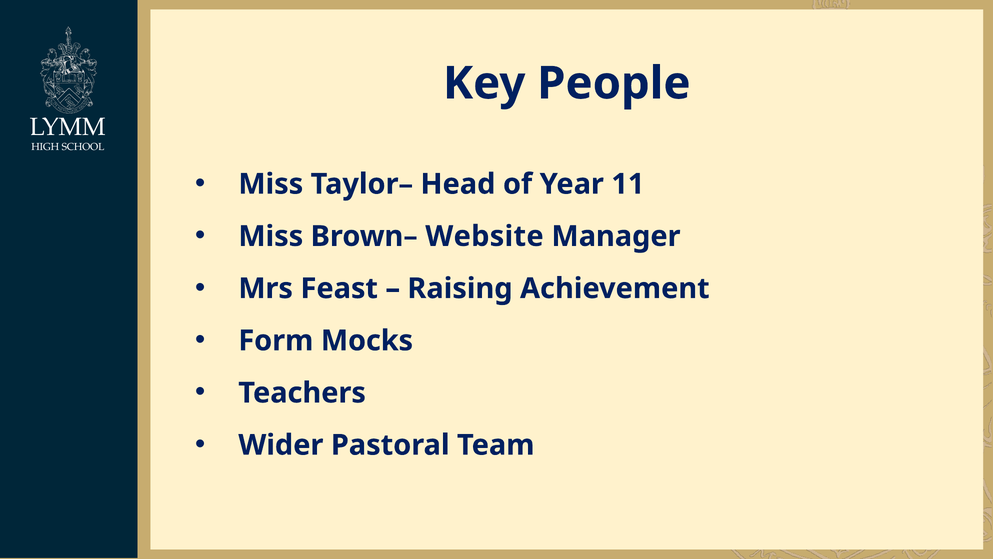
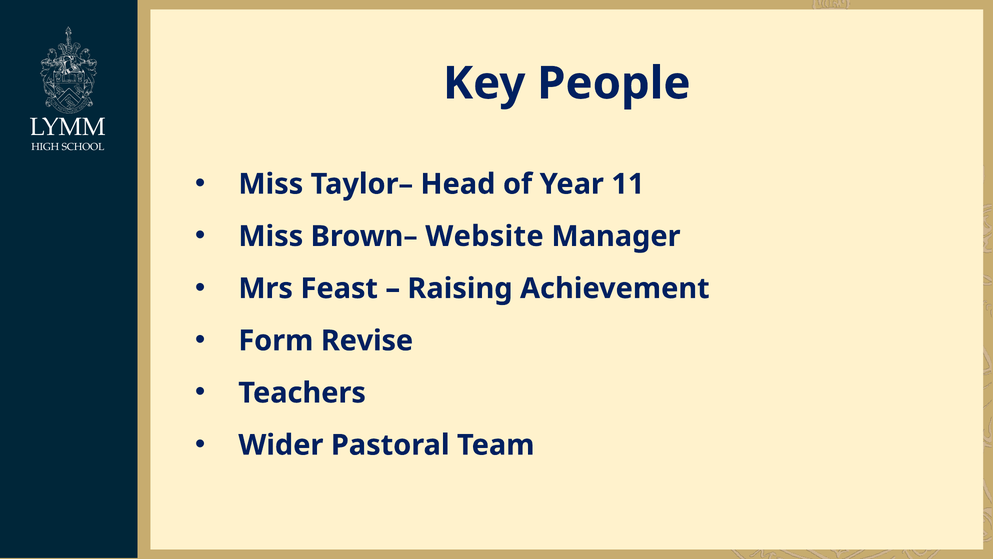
Mocks: Mocks -> Revise (367, 340)
